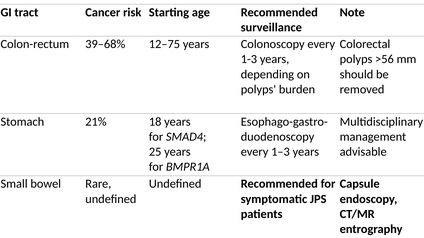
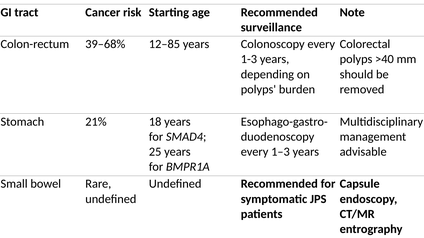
12–75: 12–75 -> 12–85 (164, 44)
>56: >56 -> >40 (384, 59)
